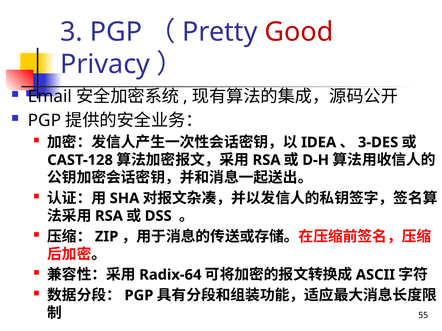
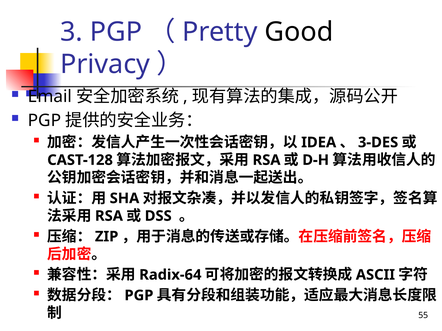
Good colour: red -> black (299, 32)
